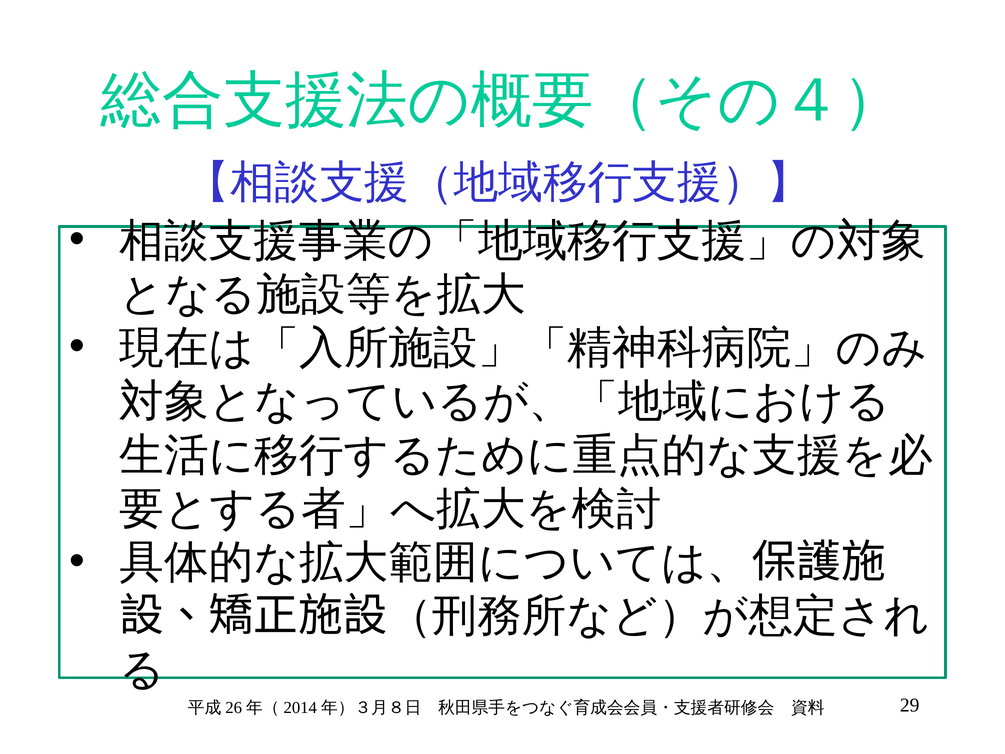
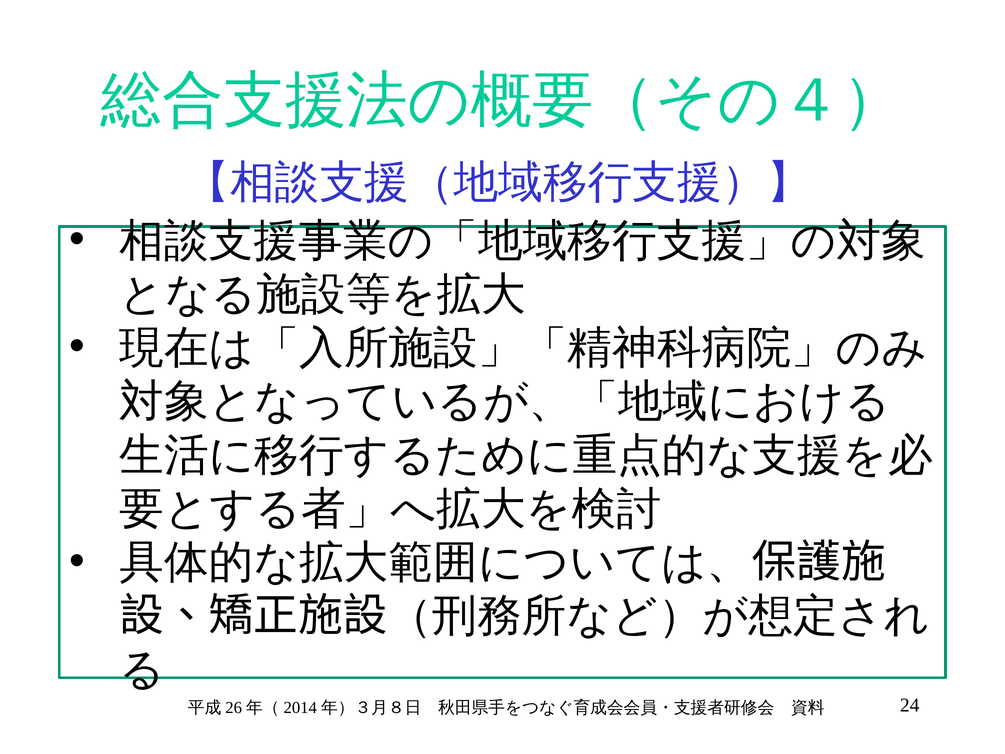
29: 29 -> 24 (910, 705)
